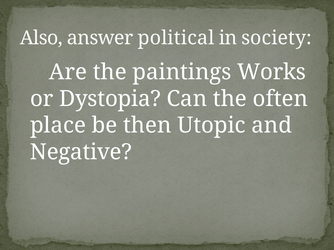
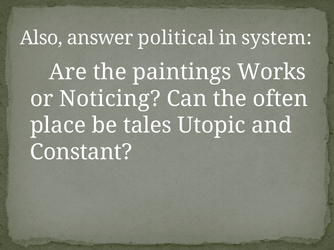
society: society -> system (277, 38)
Dystopia: Dystopia -> Noticing (110, 99)
then: then -> tales (147, 126)
Negative: Negative -> Constant (81, 152)
